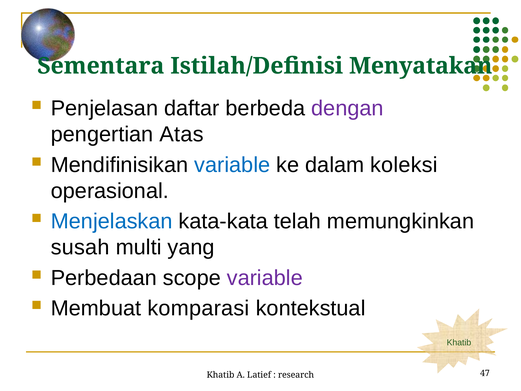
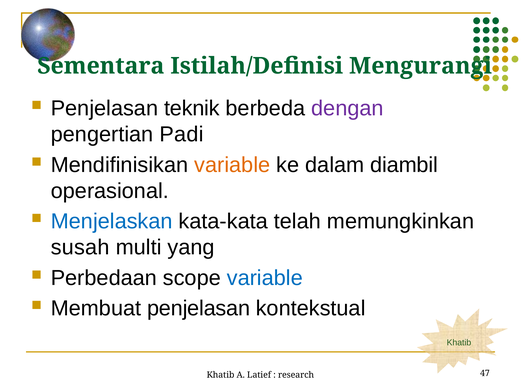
Menyatakan: Menyatakan -> Mengurangi (421, 66)
daftar: daftar -> teknik (192, 108)
Atas: Atas -> Padi (182, 134)
variable colour: blue -> orange (232, 165)
koleksi: koleksi -> diambil (404, 165)
variable colour: purple -> blue (265, 278)
Membuat komparasi: komparasi -> penjelasan (199, 308)
